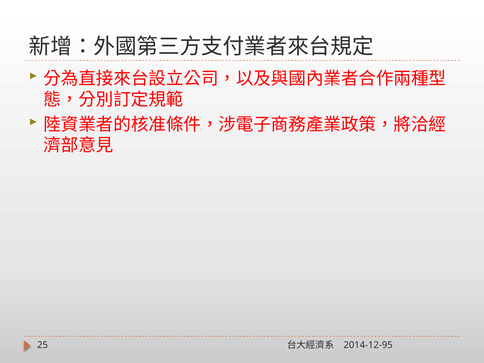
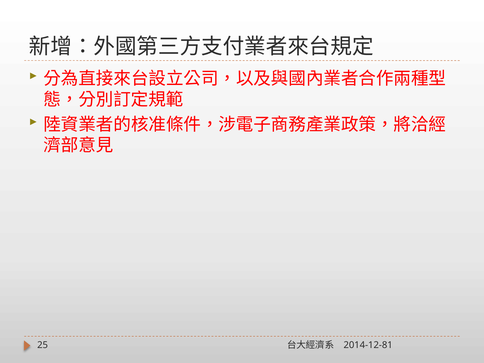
2014-12-95: 2014-12-95 -> 2014-12-81 (368, 345)
